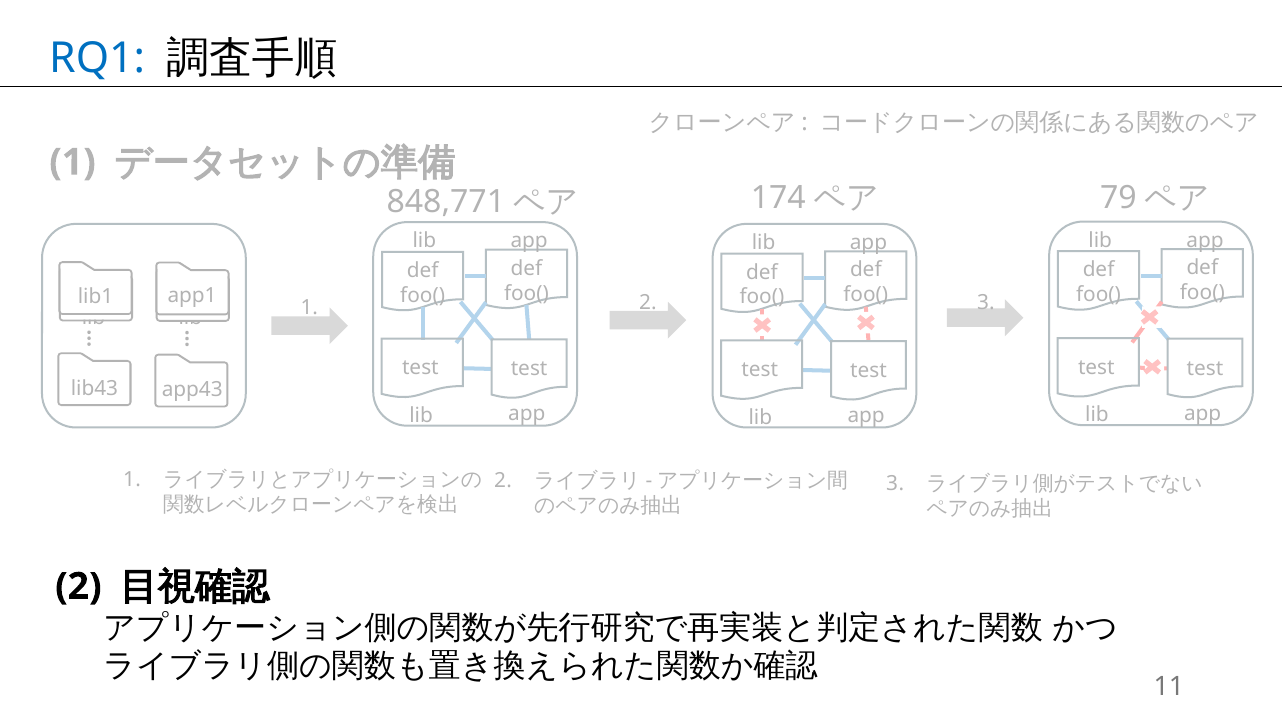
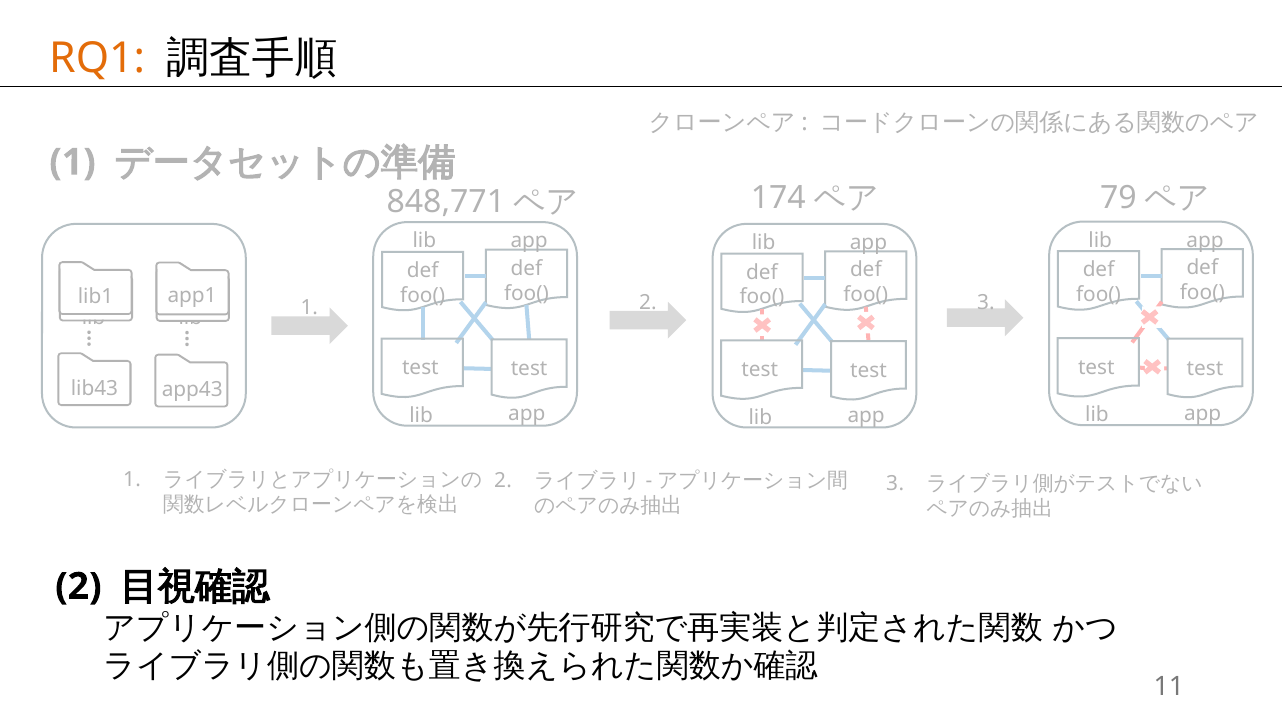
RQ1 colour: blue -> orange (97, 58)
